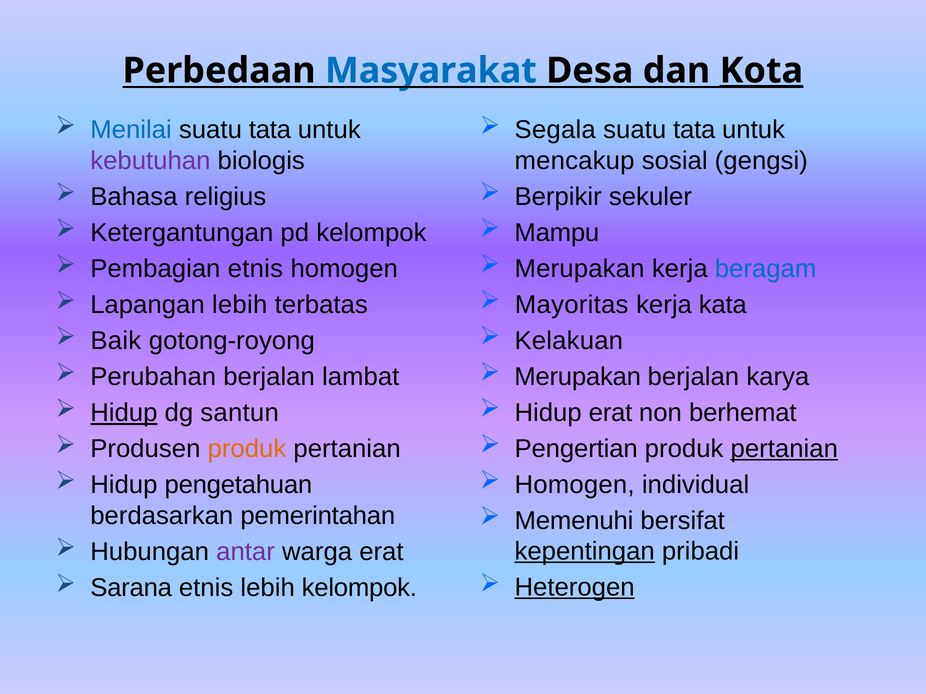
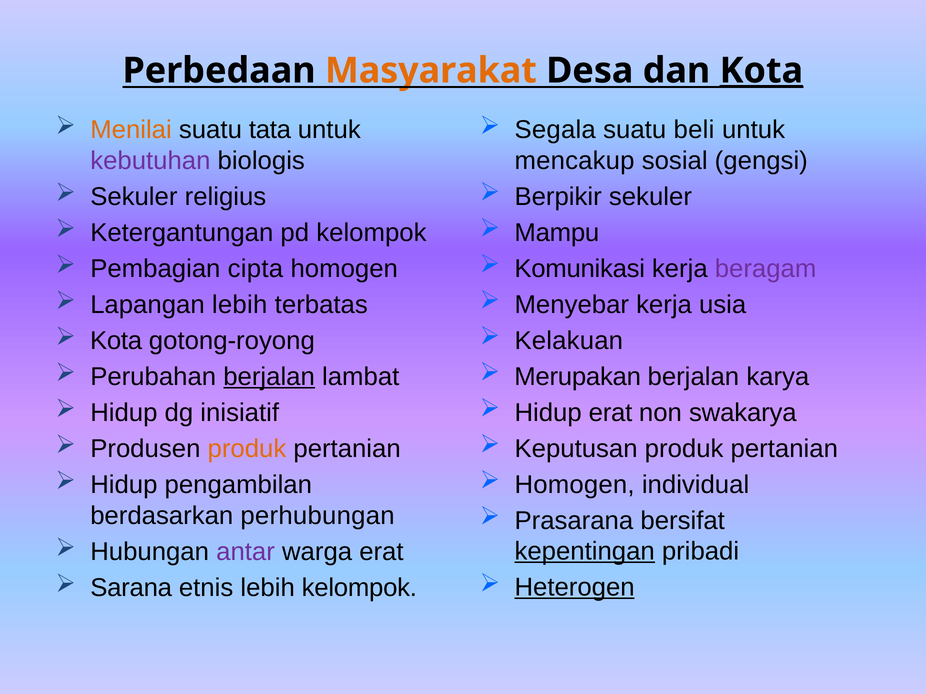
Masyarakat colour: blue -> orange (431, 71)
tata: tata -> beli (694, 130)
Menilai colour: blue -> orange (131, 130)
Bahasa: Bahasa -> Sekuler (134, 197)
Merupakan: Merupakan -> Komunikasi (580, 269)
beragam colour: blue -> purple (766, 269)
Pembagian etnis: etnis -> cipta (255, 269)
Mayoritas: Mayoritas -> Menyebar (572, 305)
kata: kata -> usia (723, 305)
Baik: Baik -> Kota (116, 341)
berjalan underline: none -> present (269, 377)
berhemat: berhemat -> swakarya (743, 413)
Hidup underline: present -> none (124, 413)
santun: santun -> inisiatif (240, 413)
Pengertian: Pengertian -> Keputusan (576, 449)
pertanian underline: present -> none (784, 449)
pengetahuan: pengetahuan -> pengambilan (238, 485)
pemerintahan: pemerintahan -> perhubungan (318, 516)
Memenuhi: Memenuhi -> Prasarana (574, 521)
